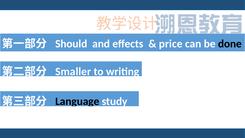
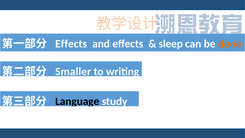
Should: Should -> Effects (71, 44)
price: price -> sleep (171, 44)
done colour: black -> orange (230, 44)
